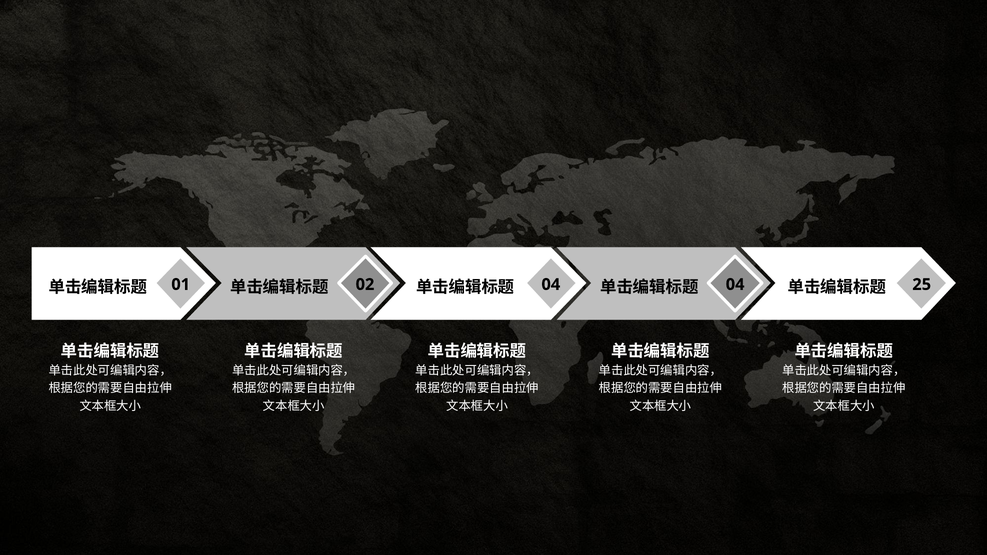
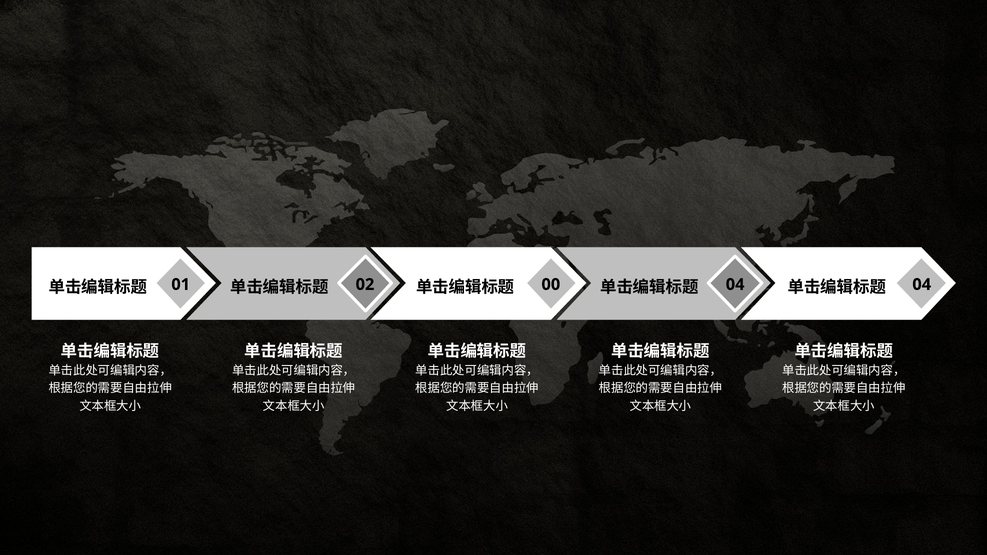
02 04: 04 -> 00 (551, 285)
04 25: 25 -> 04 (922, 285)
